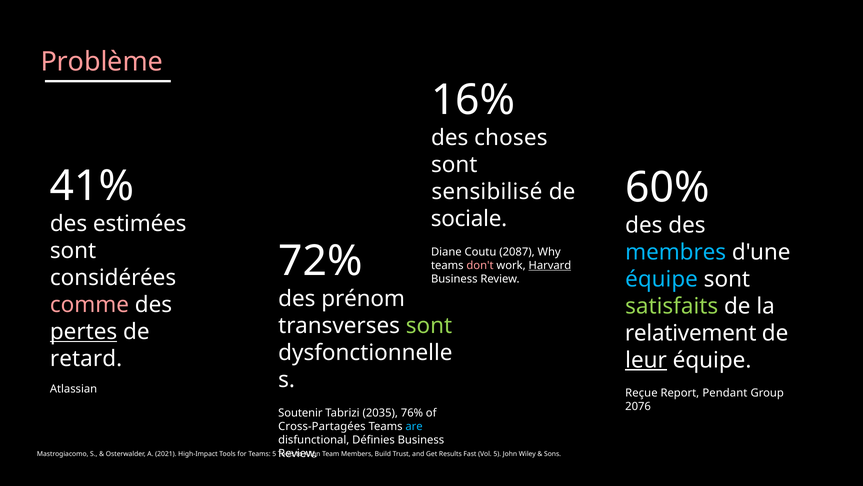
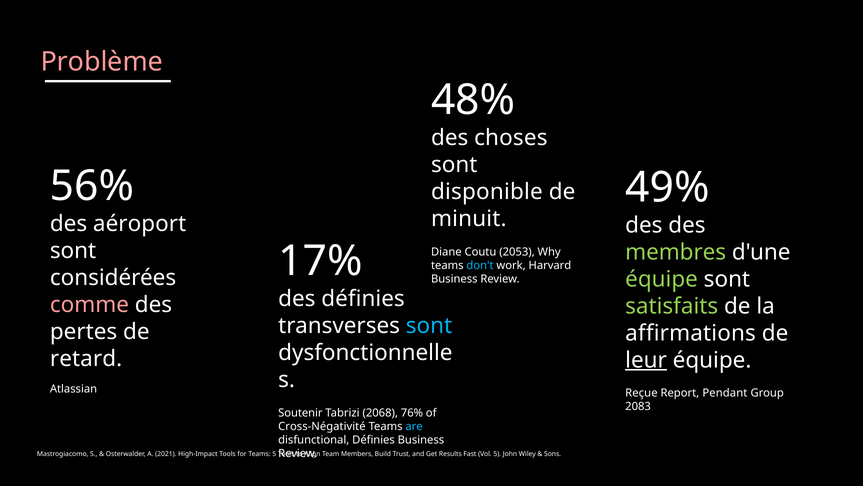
16%: 16% -> 48% (473, 100)
41%: 41% -> 56% (92, 186)
60%: 60% -> 49% (667, 187)
sensibilisé: sensibilisé -> disponible (487, 192)
sociale: sociale -> minuit (469, 219)
estimées: estimées -> aéroport (140, 224)
membres colour: light blue -> light green (676, 252)
2087: 2087 -> 2053 (517, 252)
72%: 72% -> 17% (320, 261)
don't colour: pink -> light blue (480, 265)
Harvard underline: present -> none (550, 265)
équipe colour: light blue -> light green (662, 279)
des prénom: prénom -> définies (363, 299)
sont colour: light green -> light blue (429, 326)
pertes underline: present -> none (84, 331)
relativement: relativement -> affirmations (691, 333)
2076: 2076 -> 2083 (638, 406)
2035: 2035 -> 2068 (380, 413)
Cross-Partagées: Cross-Partagées -> Cross-Négativité (322, 426)
